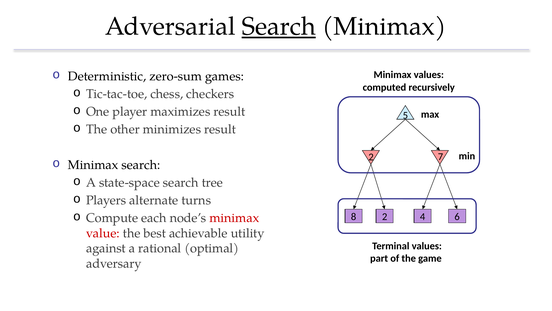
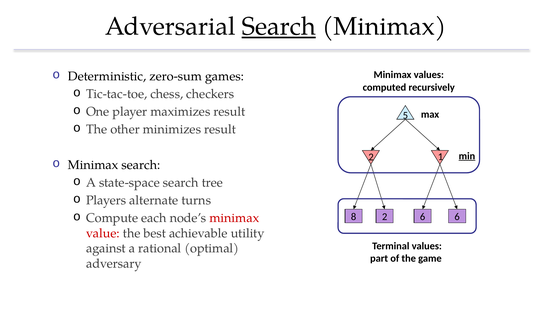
min underline: none -> present (467, 156)
7: 7 -> 1 (440, 156)
2 4: 4 -> 6 (423, 216)
